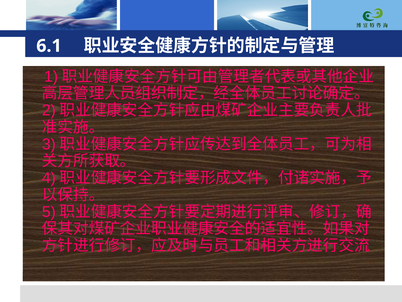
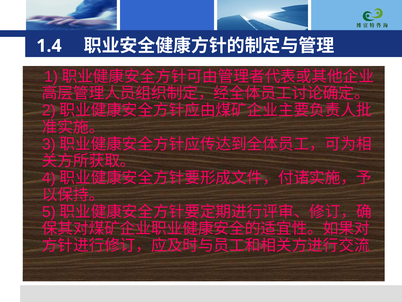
6.1: 6.1 -> 1.4 (49, 46)
